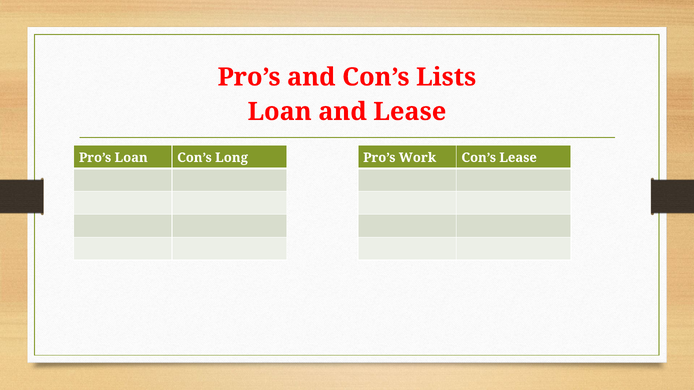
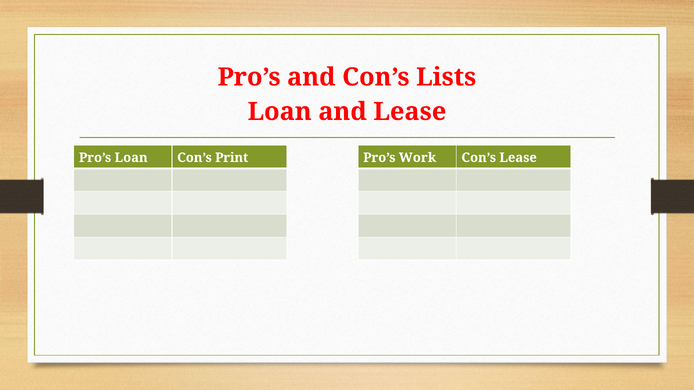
Long: Long -> Print (232, 158)
